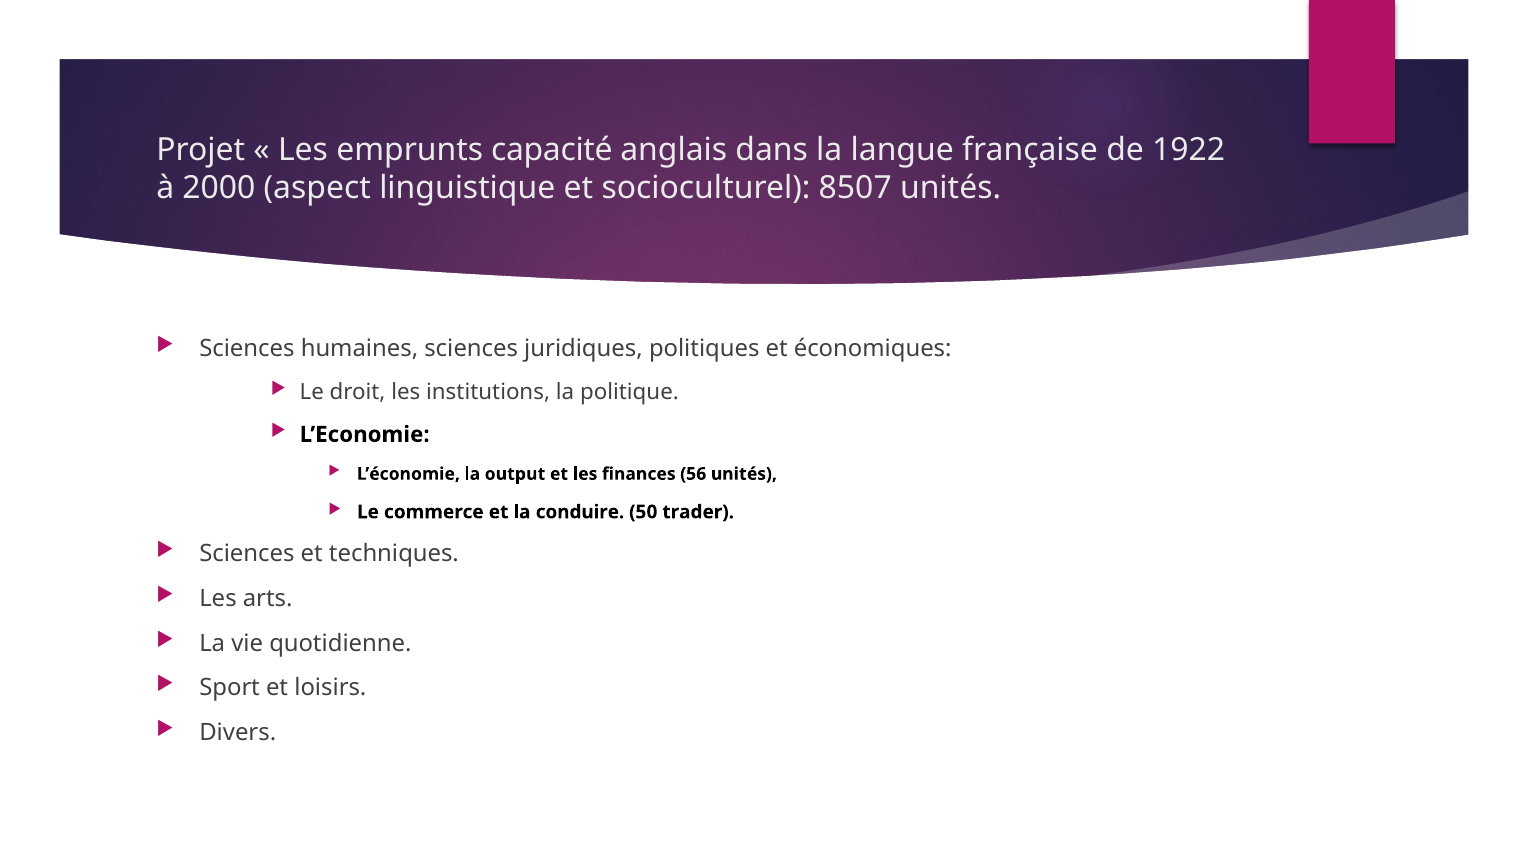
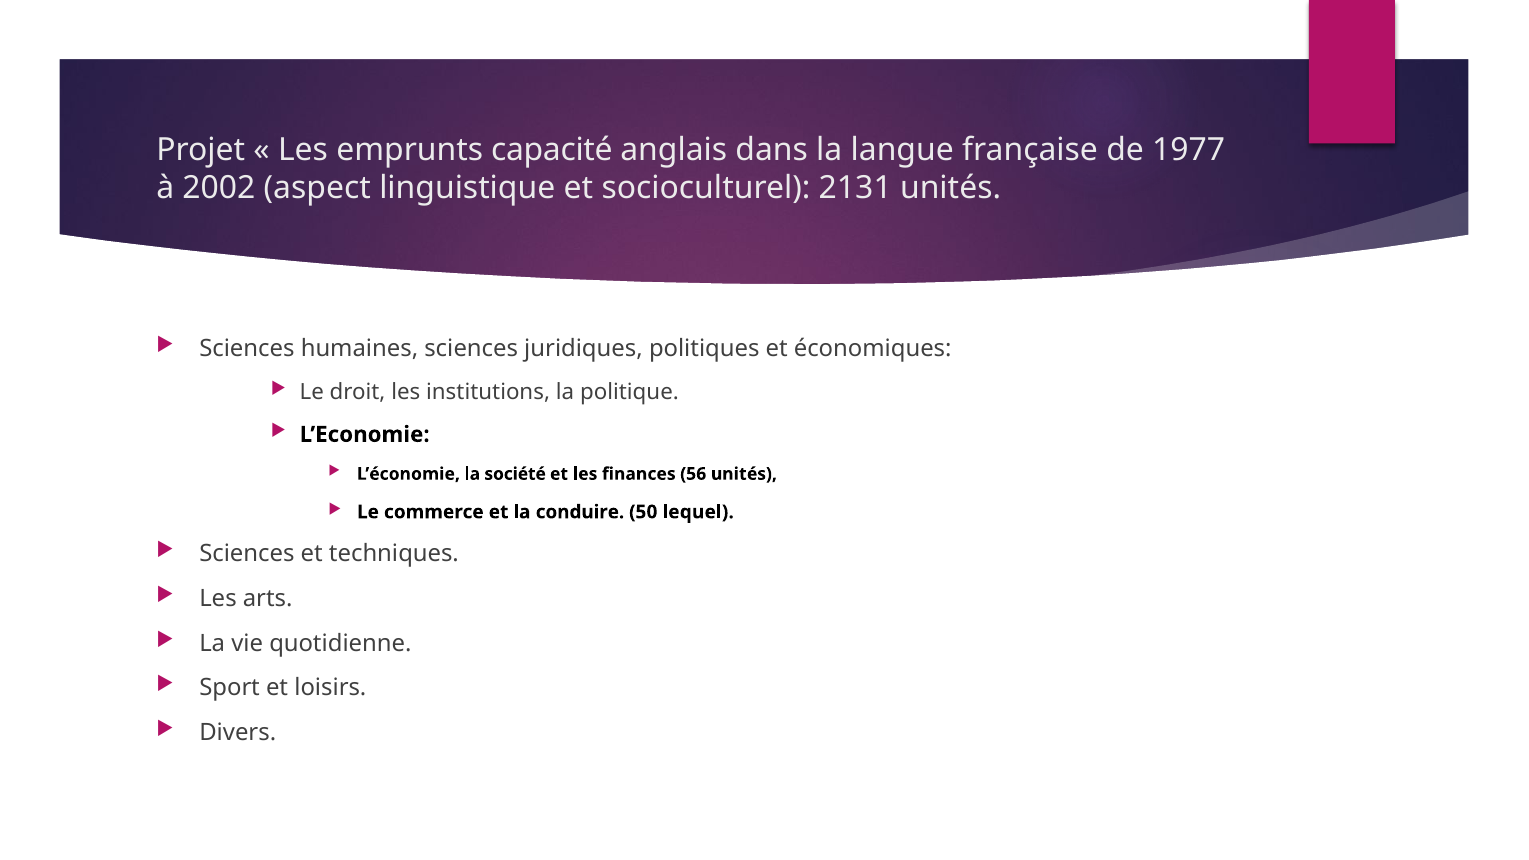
1922: 1922 -> 1977 (1189, 150)
2000: 2000 -> 2002 (219, 188)
8507: 8507 -> 2131 (855, 188)
output: output -> société (515, 474)
trader: trader -> lequel (698, 512)
